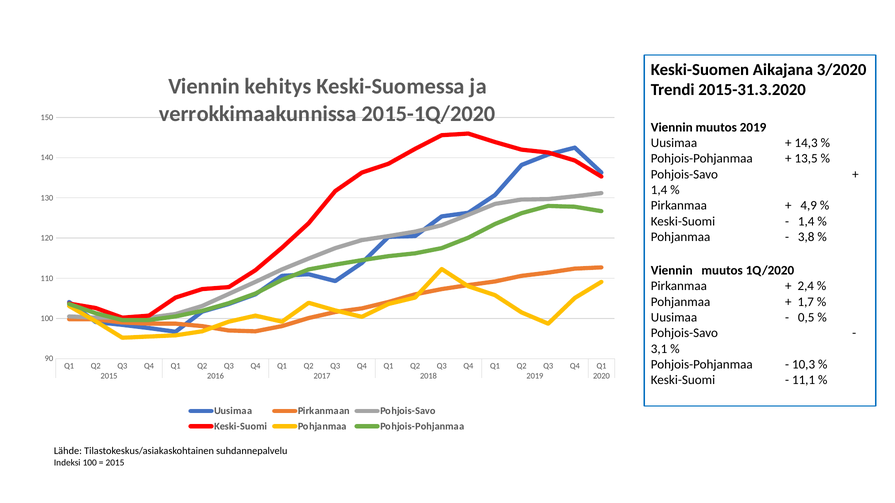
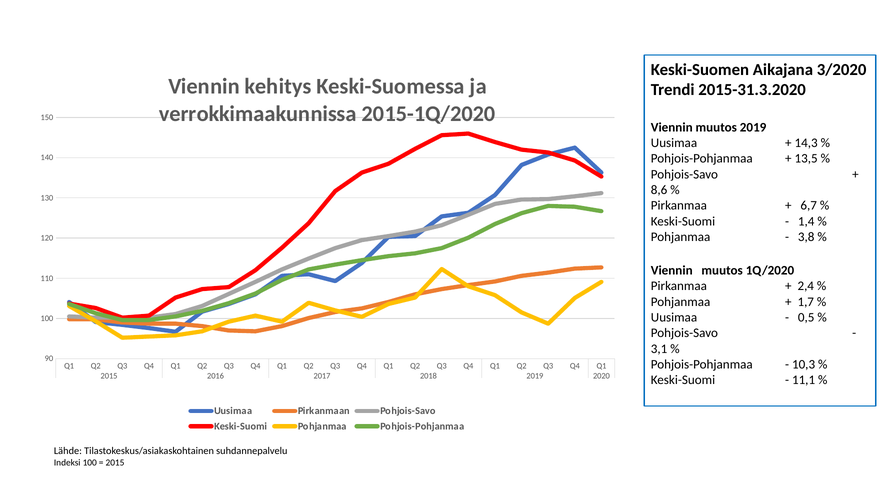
1,4: 1,4 -> 8,6 (659, 190)
4,9: 4,9 -> 6,7 (809, 206)
